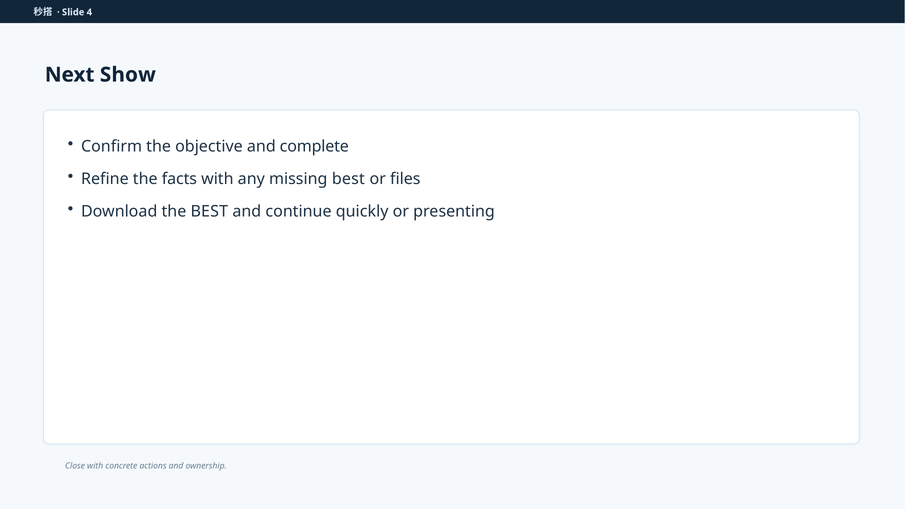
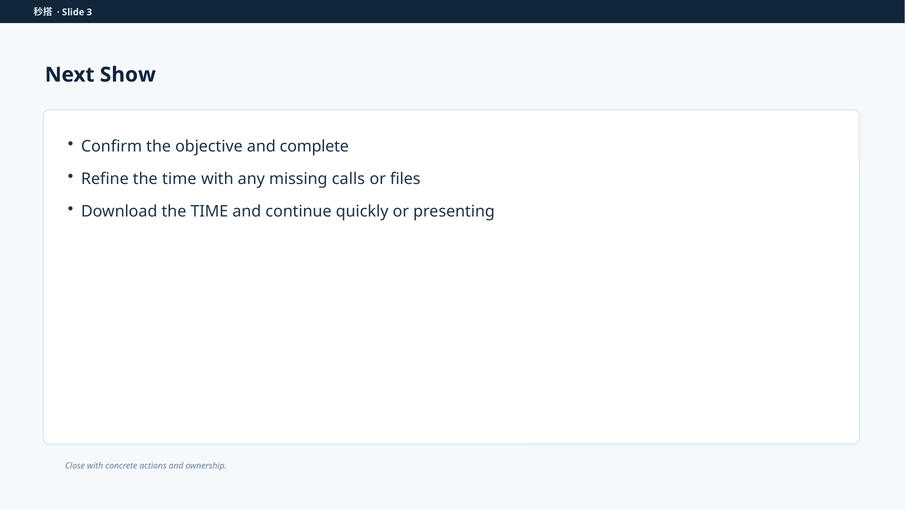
4: 4 -> 3 (89, 12)
Refine the facts: facts -> time (179, 179)
missing best: best -> calls (348, 179)
Download the BEST: BEST -> TIME (209, 211)
